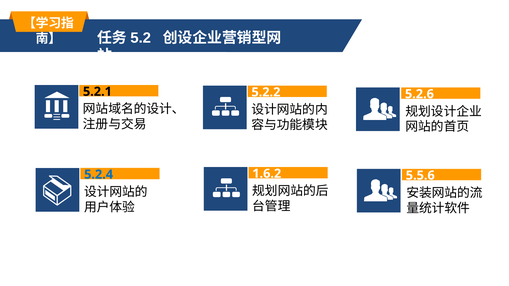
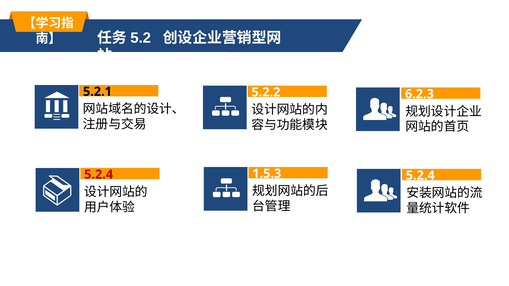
5.2.6: 5.2.6 -> 6.2.3 (419, 94)
1.6.2: 1.6.2 -> 1.5.3 (267, 174)
5.2.4 colour: blue -> red (99, 175)
5.5.6: 5.5.6 -> 5.2.4 (420, 176)
